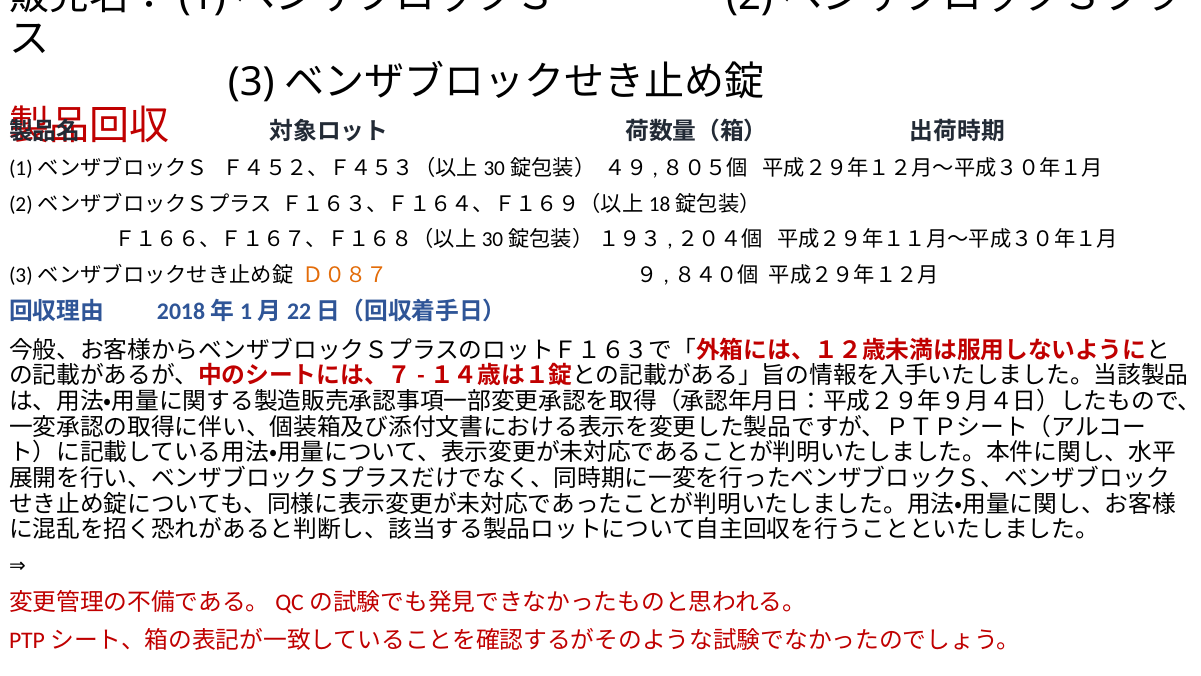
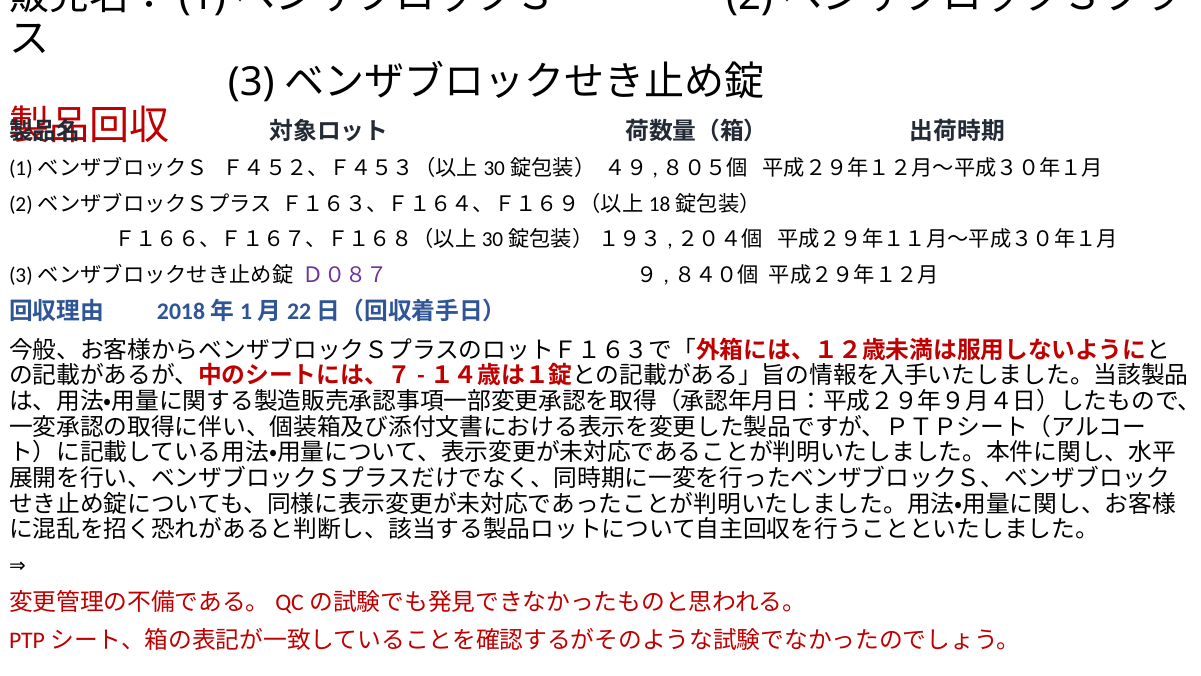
Ｄ０８７ colour: orange -> purple (346, 275)
